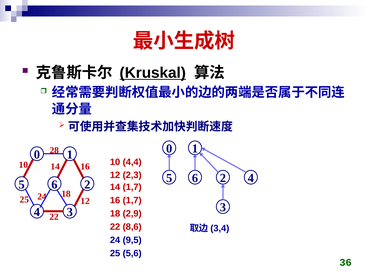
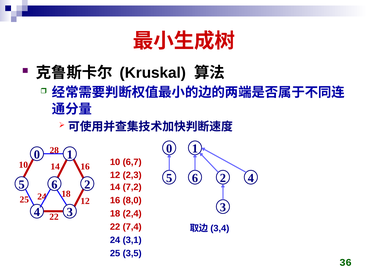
Kruskal underline: present -> none (153, 73)
4,4: 4,4 -> 6,7 (132, 162)
14 1,7: 1,7 -> 7,2 (132, 187)
16 1,7: 1,7 -> 8,0 (132, 200)
2,9: 2,9 -> 2,4 (132, 214)
8,6: 8,6 -> 7,4 (132, 227)
9,5: 9,5 -> 3,1 (132, 240)
5,6: 5,6 -> 3,5 (132, 253)
